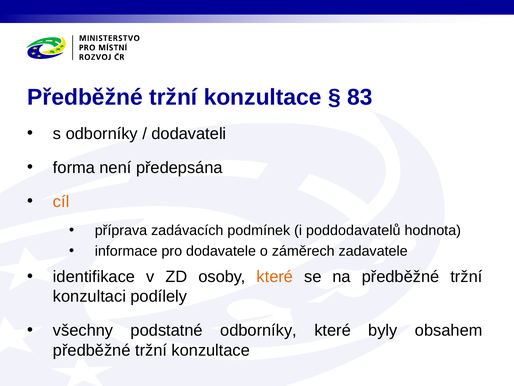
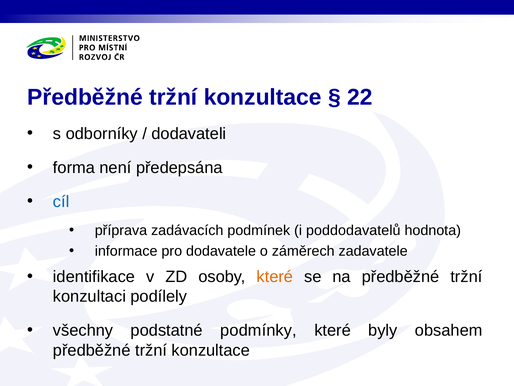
83: 83 -> 22 (360, 97)
cíl colour: orange -> blue (61, 201)
podstatné odborníky: odborníky -> podmínky (258, 330)
